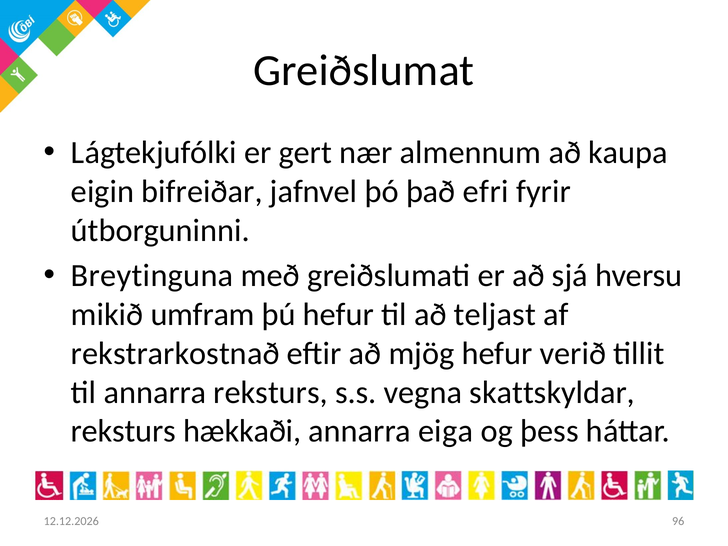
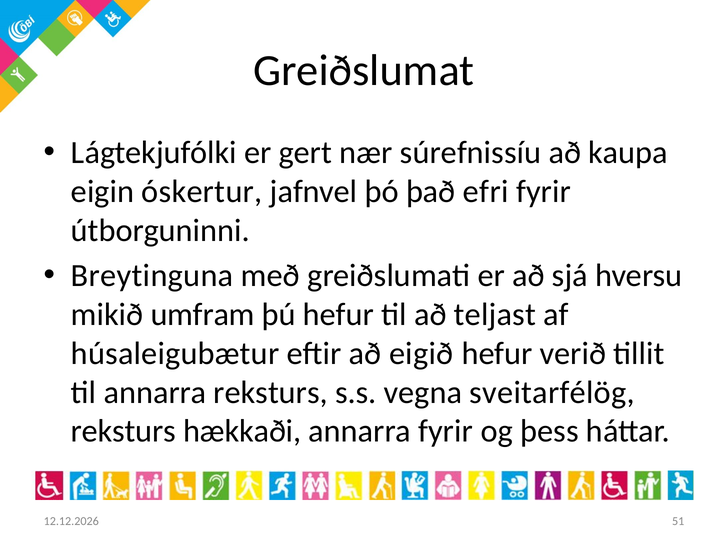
almennum: almennum -> súrefnissíu (471, 153)
bifreiðar: bifreiðar -> óskertur (202, 192)
rekstrarkostnað: rekstrarkostnað -> húsaleigubætur (175, 354)
mjög: mjög -> eigið (421, 354)
skattskyldar: skattskyldar -> sveitarfélög (552, 392)
annarra eiga: eiga -> fyrir (446, 431)
96: 96 -> 51 (678, 521)
